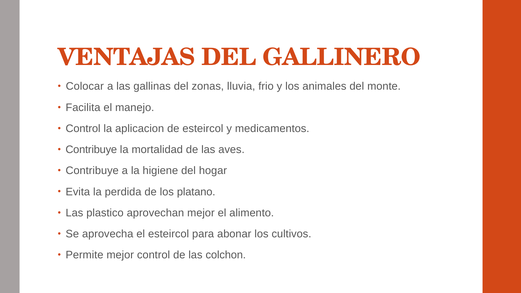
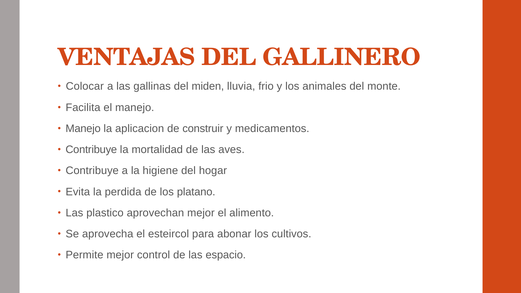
zonas: zonas -> miden (208, 86)
Control: Control -> Manejo (83, 129)
de esteircol: esteircol -> construir (203, 129)
colchon: colchon -> espacio (226, 255)
